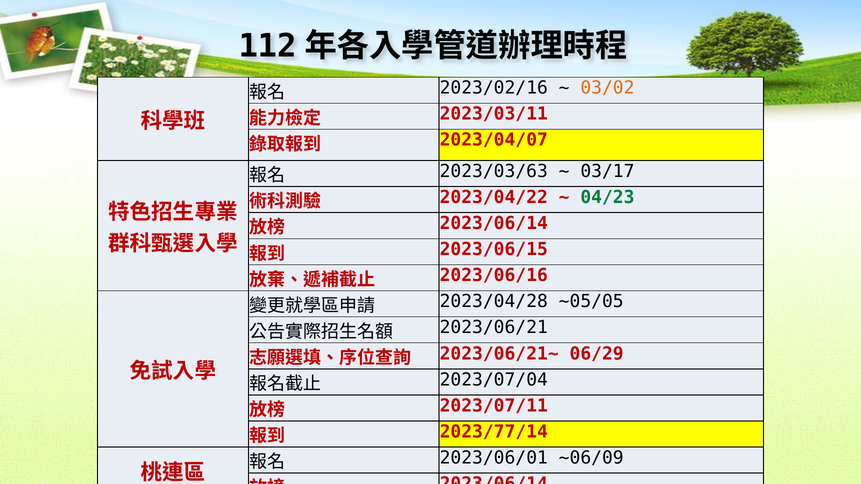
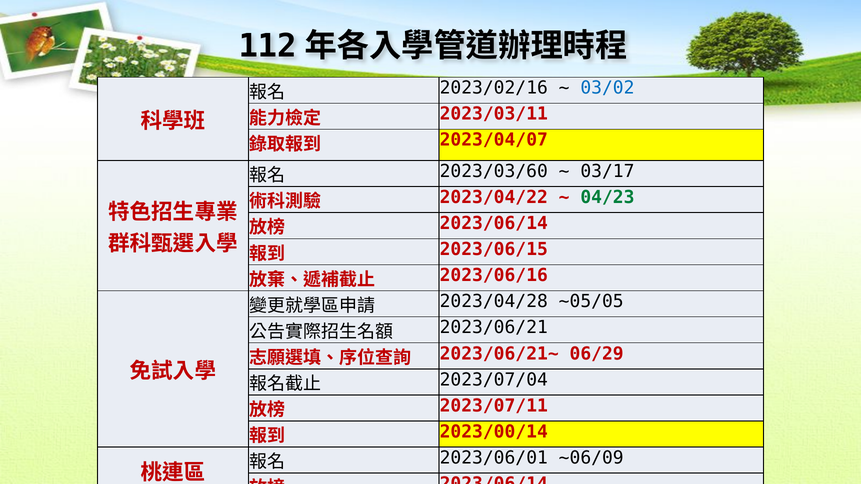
03/02 colour: orange -> blue (607, 88)
2023/03/63: 2023/03/63 -> 2023/03/60 (494, 171)
2023/77/14: 2023/77/14 -> 2023/00/14 (494, 432)
